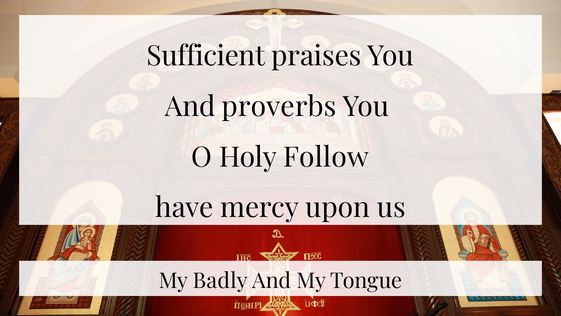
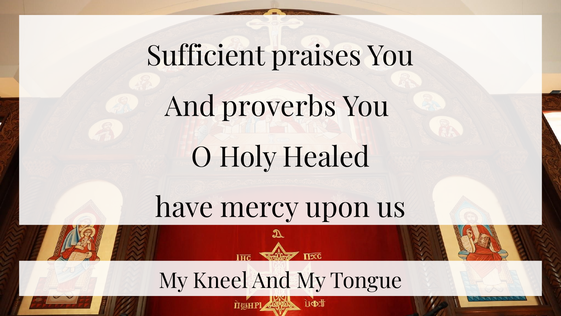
Follow: Follow -> Healed (326, 157)
Badly: Badly -> Kneel (220, 281)
